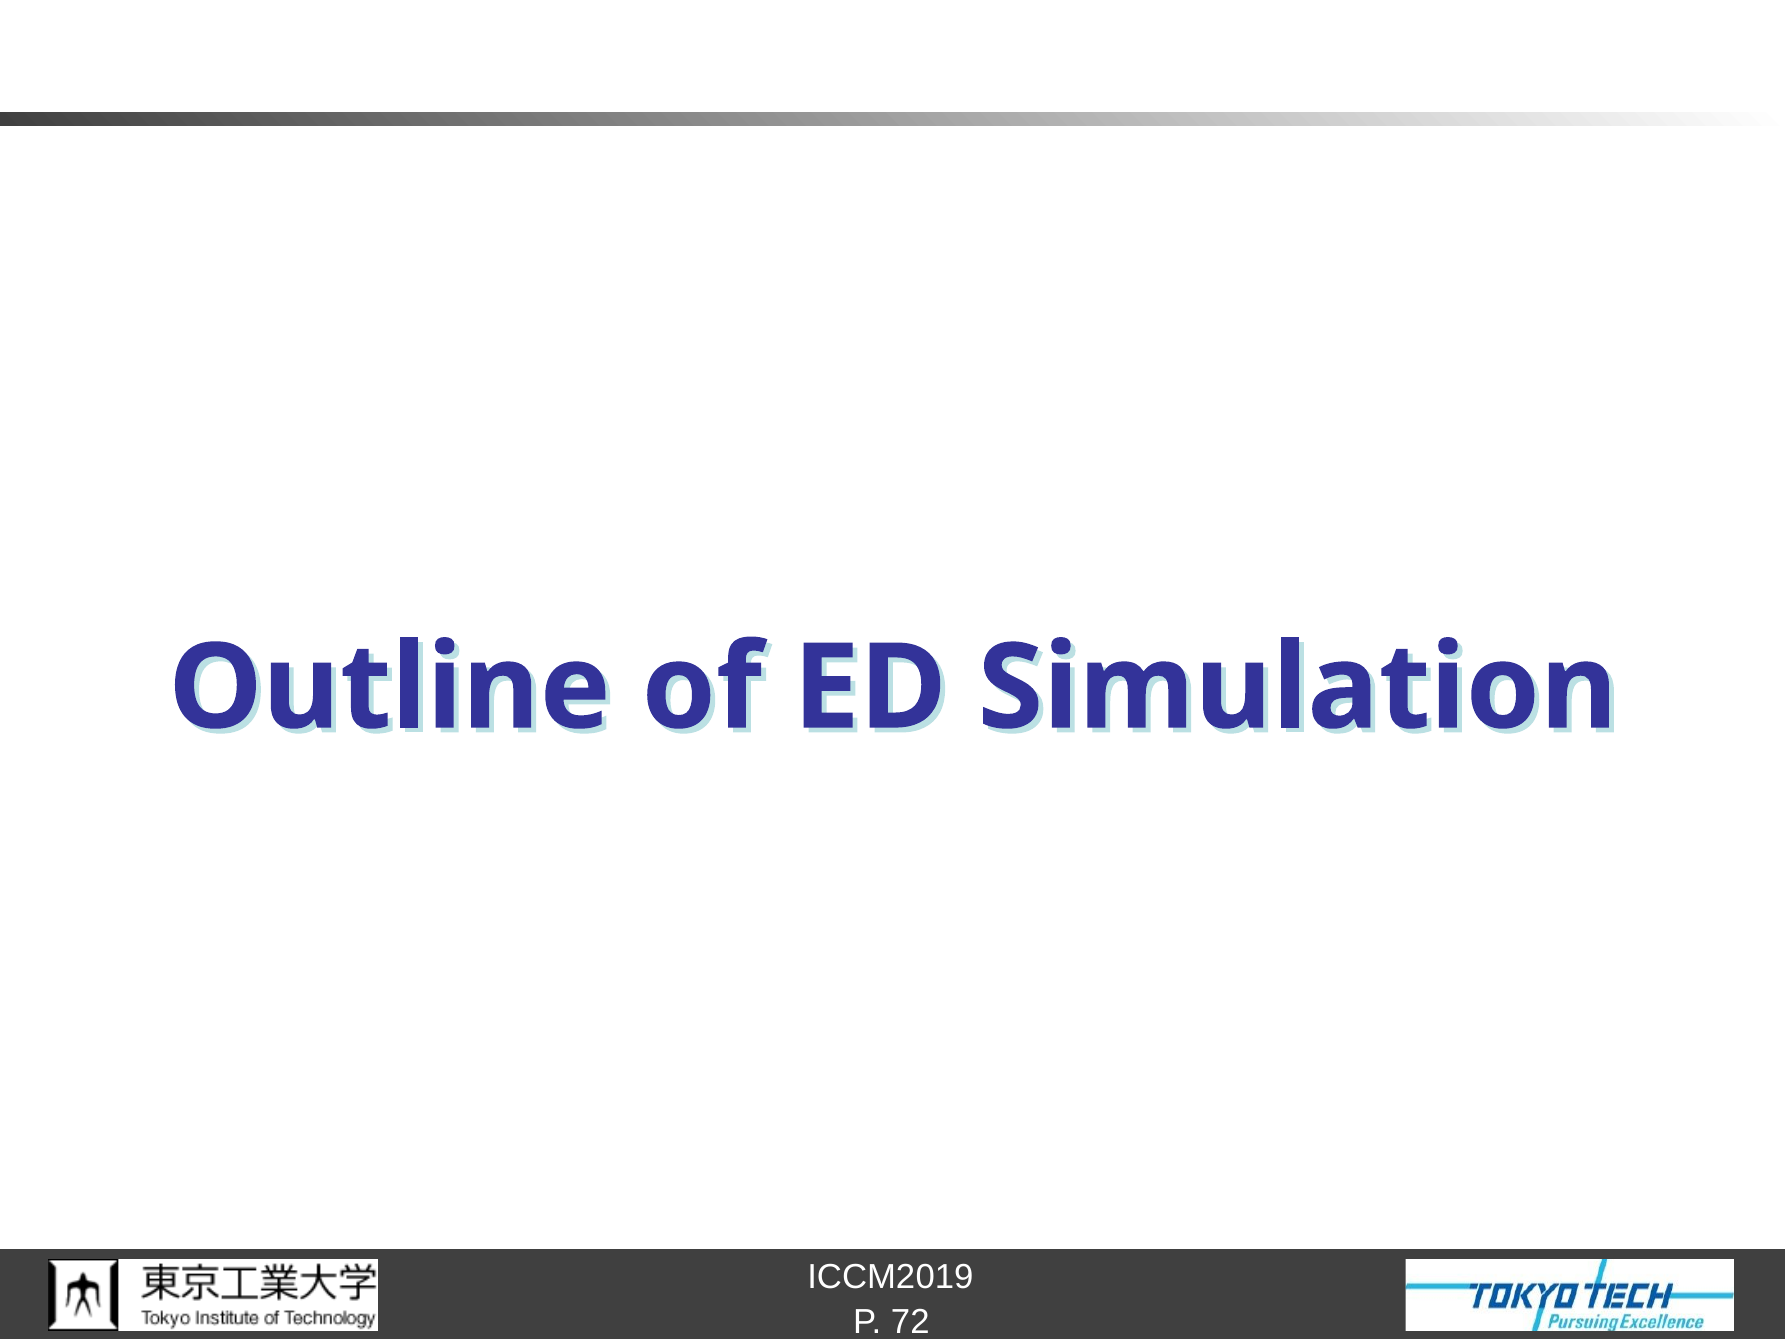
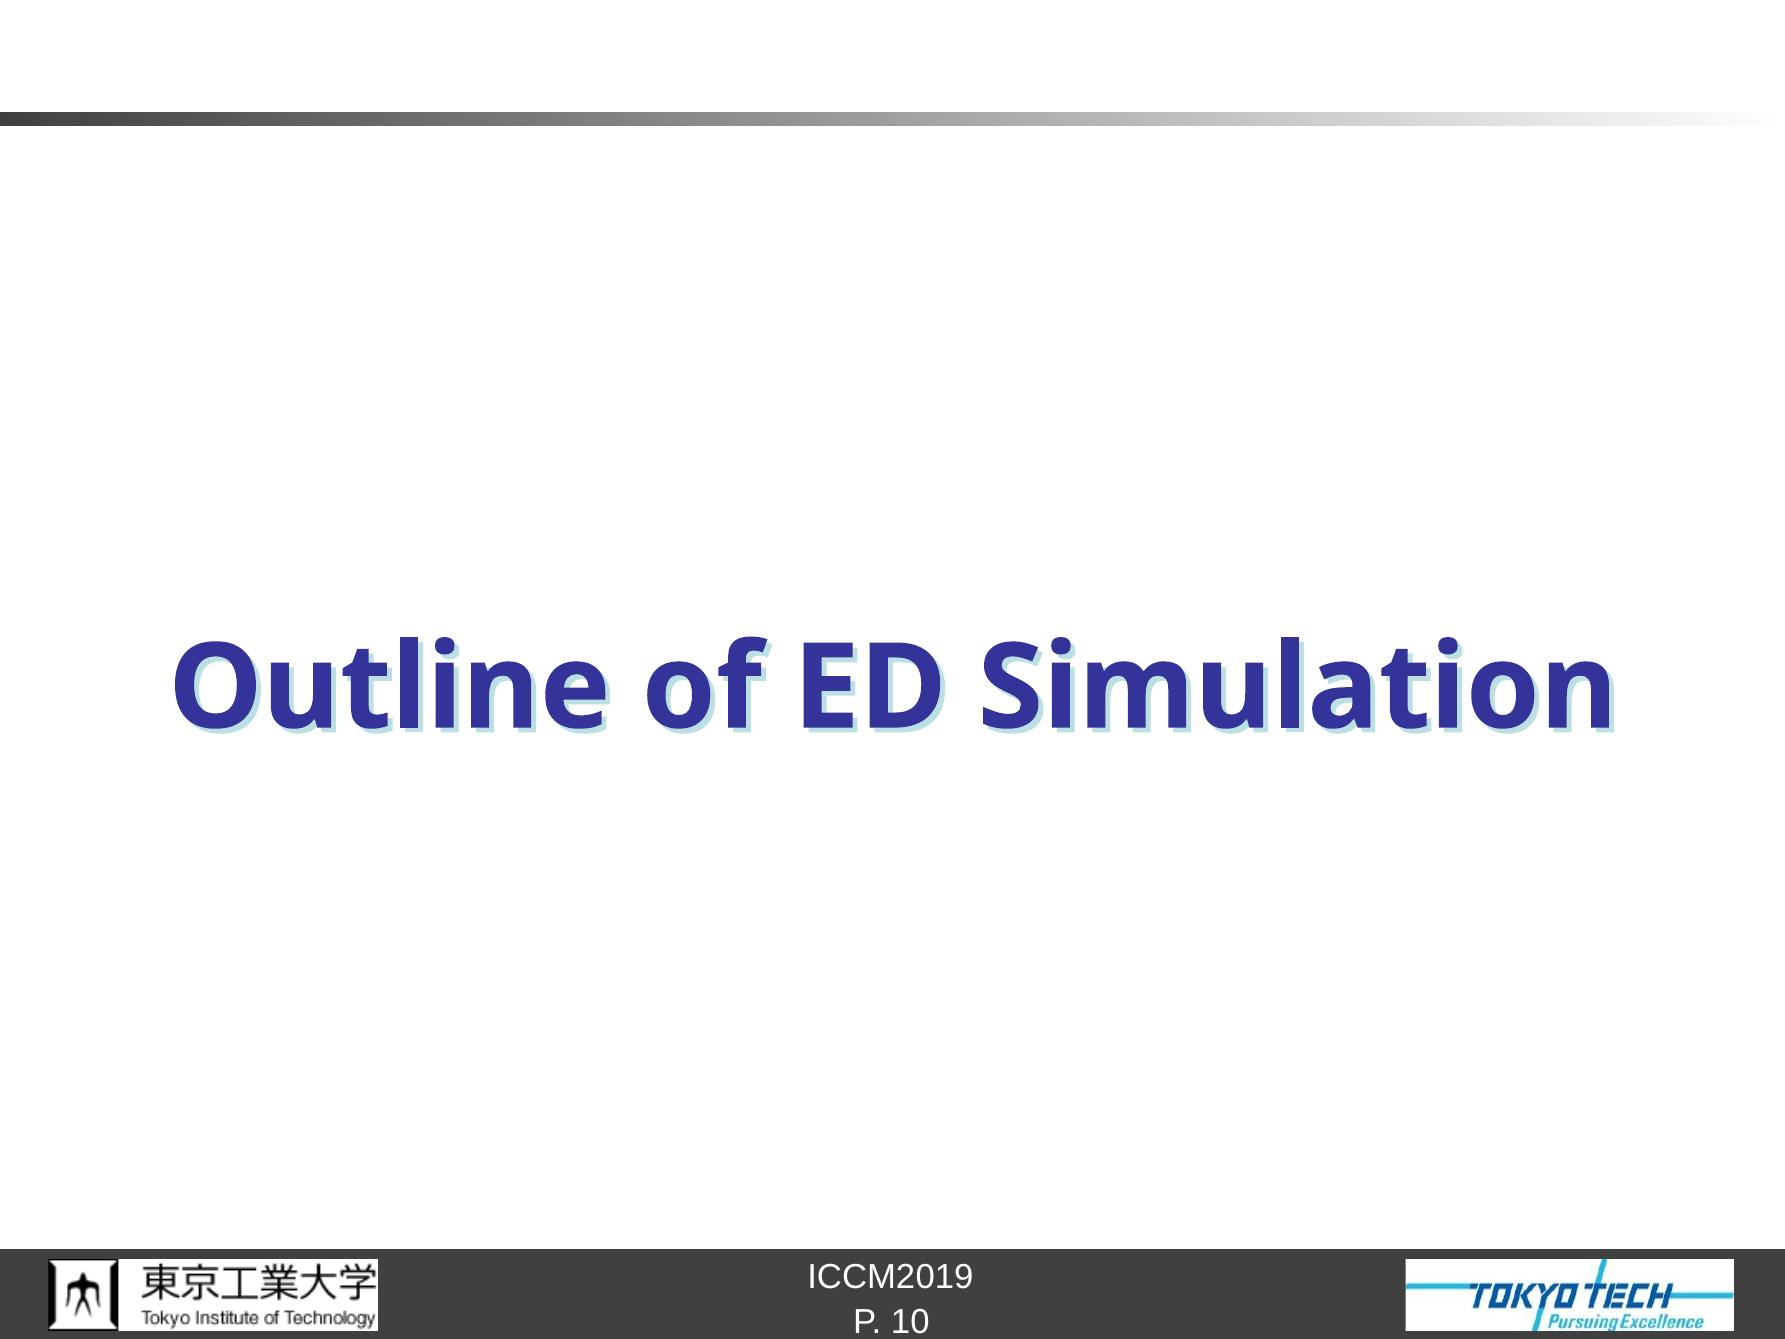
72: 72 -> 10 (910, 1322)
